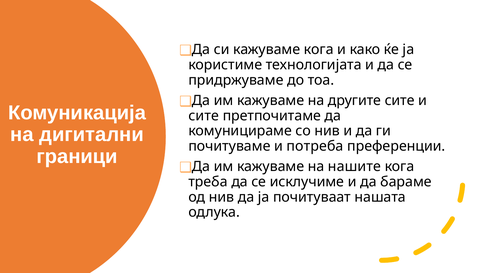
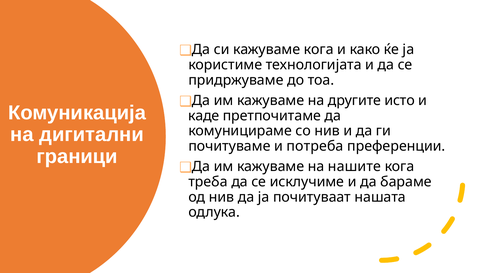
другите сите: сите -> исто (400, 100)
сите: сите -> каде (204, 116)
